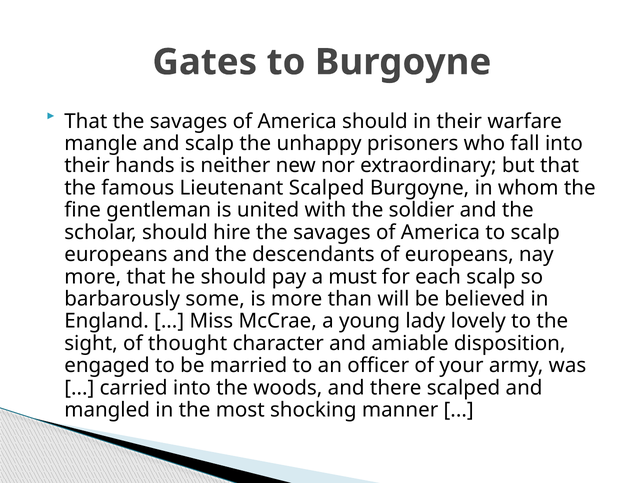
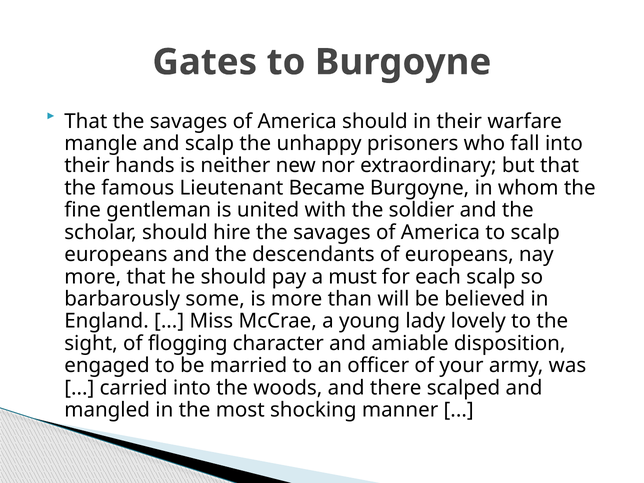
Lieutenant Scalped: Scalped -> Became (327, 188)
thought: thought -> flogging (188, 343)
